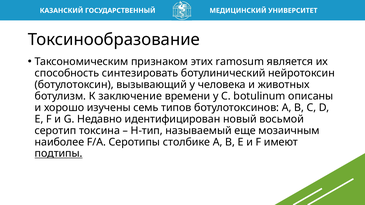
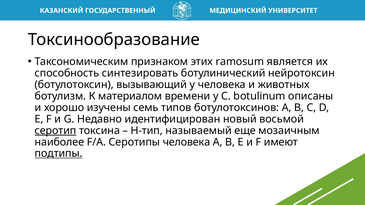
заключение: заключение -> материалом (130, 96)
серотип underline: none -> present (56, 131)
Серотипы столбике: столбике -> человека (187, 142)
